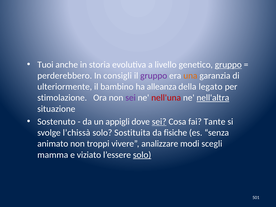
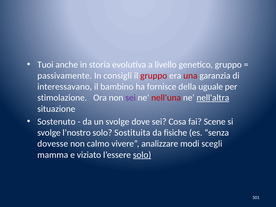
gruppo underline: present -> none (228, 65)
perderebbero: perderebbero -> passivamente (65, 76)
gruppo colour: purple -> red (154, 76)
una colour: orange -> red (190, 76)
ulteriormente: ulteriormente -> interessavano (65, 87)
alleanza: alleanza -> fornisce (162, 87)
legato: legato -> uguale (211, 87)
un appigli: appigli -> svolge (118, 122)
sei underline: present -> none (159, 122)
Tante: Tante -> Scene (215, 122)
l’chissà: l’chissà -> l’nostro (77, 133)
animato: animato -> dovesse (53, 144)
troppi: troppi -> calmo (98, 144)
